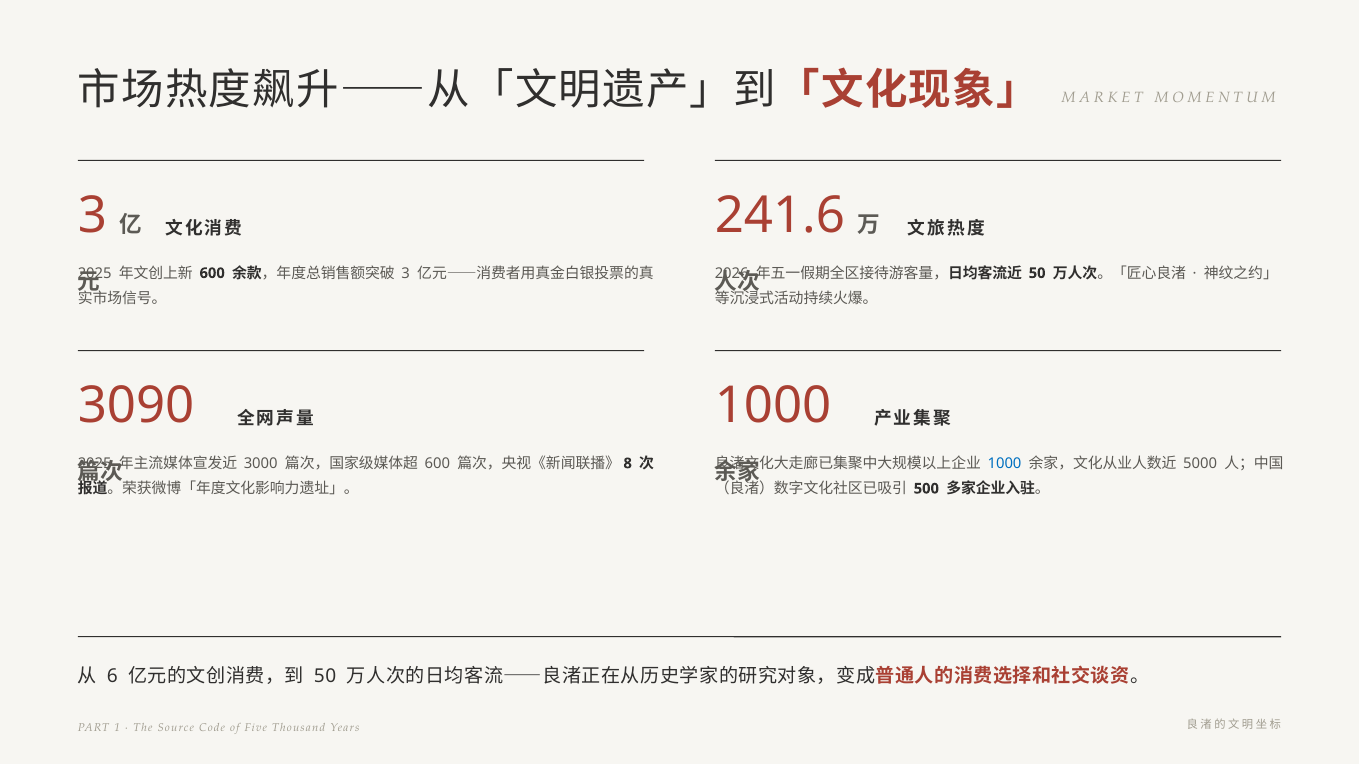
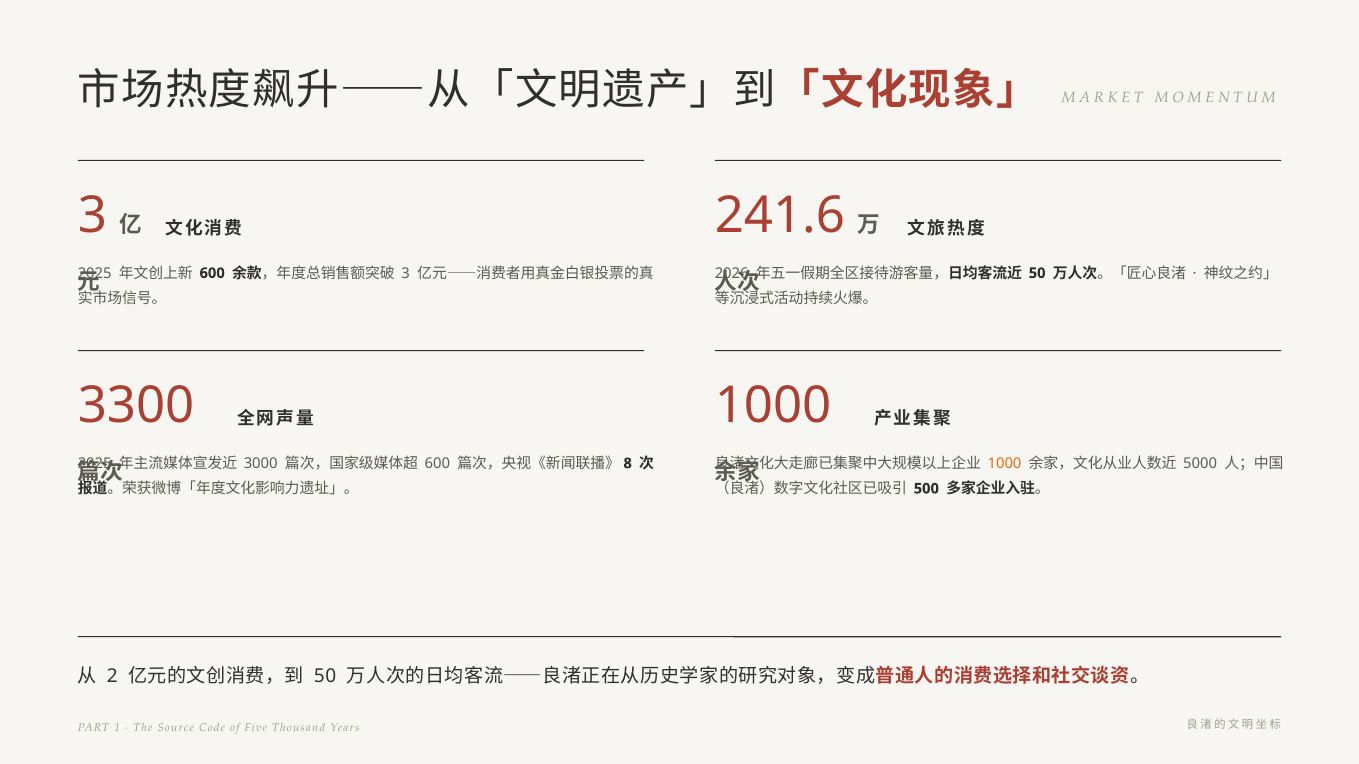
3090: 3090 -> 3300 (136, 406)
1000 colour: blue -> orange (1005, 464)
6: 6 -> 2 (112, 676)
